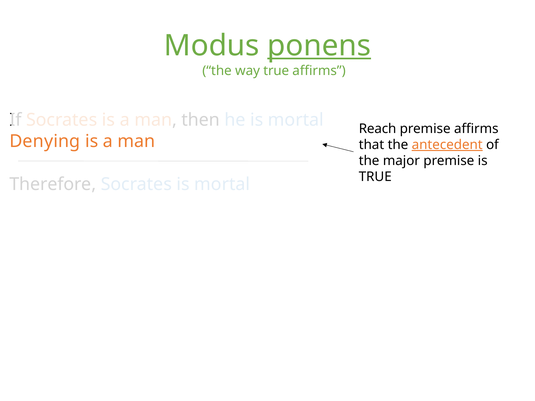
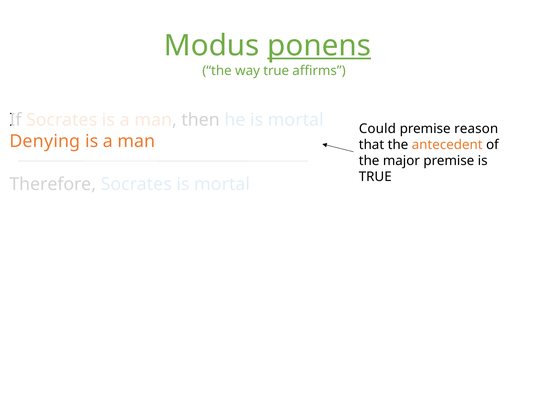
Reach: Reach -> Could (377, 129)
premise affirms: affirms -> reason (476, 129)
antecedent underline: present -> none (447, 145)
